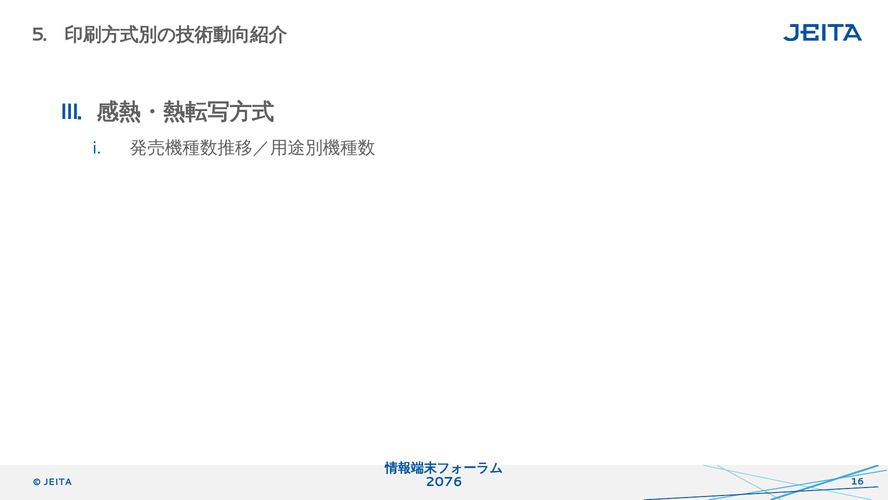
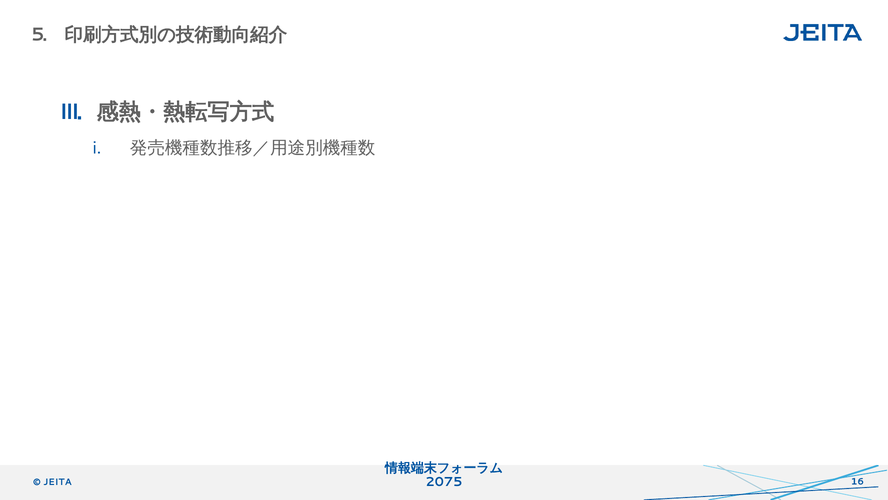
2076: 2076 -> 2075 (444, 481)
